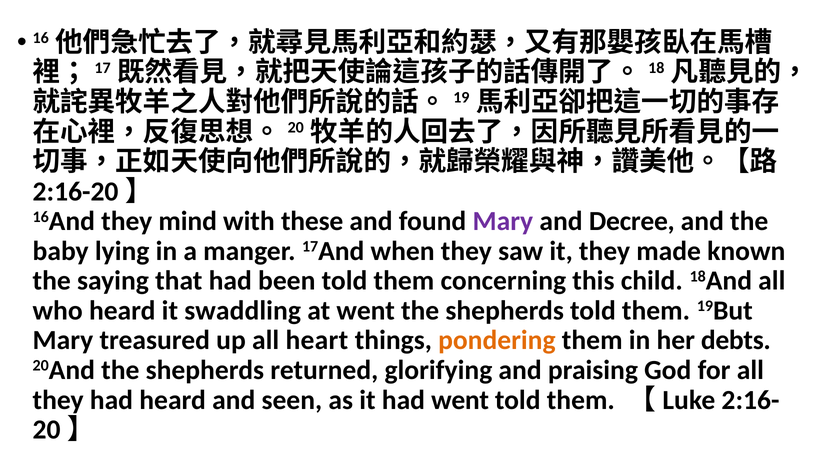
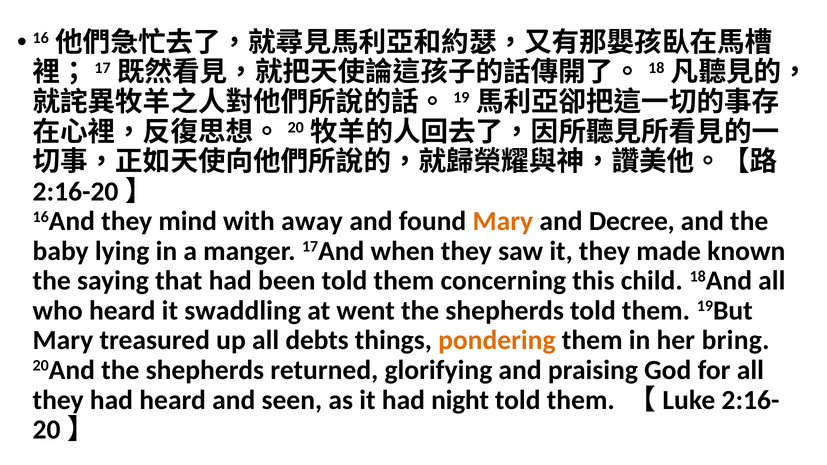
these: these -> away (312, 221)
Mary colour: purple -> orange (503, 221)
heart: heart -> debts (317, 341)
debts: debts -> bring (736, 341)
had went: went -> night (460, 400)
